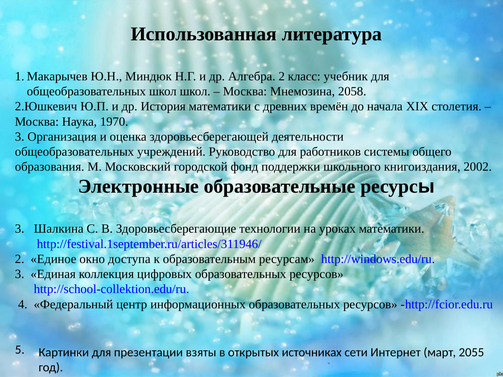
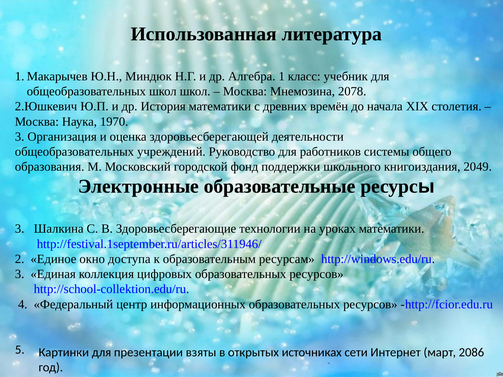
Алгебра 2: 2 -> 1 (282, 76)
2058: 2058 -> 2078 (352, 91)
2002: 2002 -> 2049 (478, 167)
2055: 2055 -> 2086 (471, 353)
